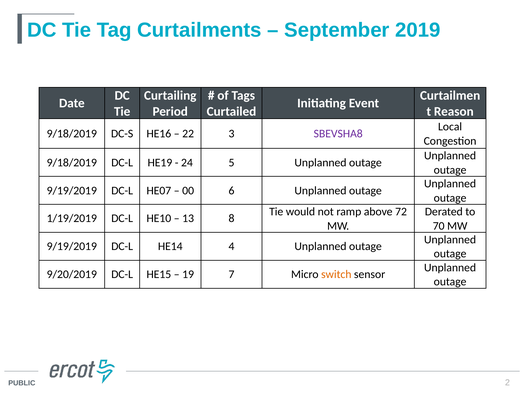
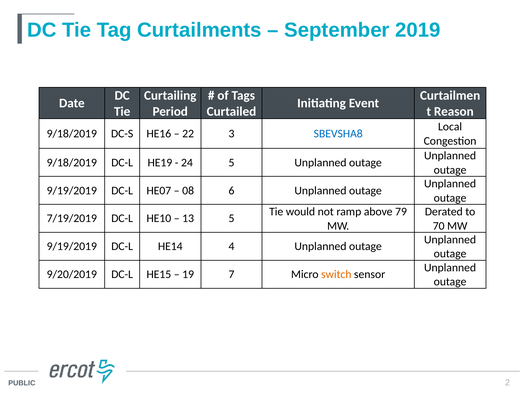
SBEVSHA8 colour: purple -> blue (338, 134)
00: 00 -> 08 (188, 191)
72: 72 -> 79 (401, 212)
1/19/2019: 1/19/2019 -> 7/19/2019 (72, 219)
13 8: 8 -> 5 (232, 219)
